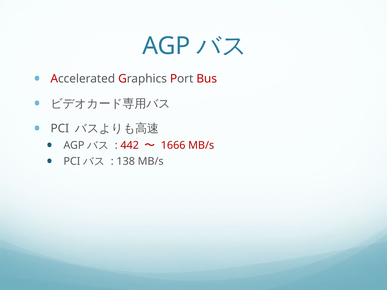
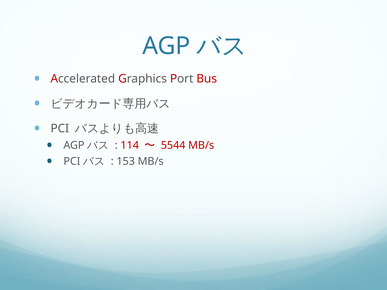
442: 442 -> 114 (130, 145)
1666: 1666 -> 5544 (173, 145)
138: 138 -> 153 (126, 161)
